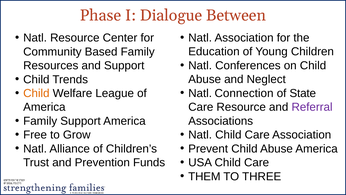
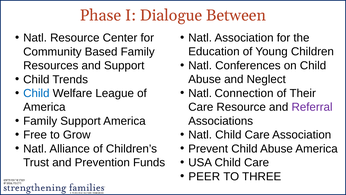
Child colour: orange -> blue (36, 93)
State: State -> Their (303, 93)
THEM: THEM -> PEER (204, 176)
